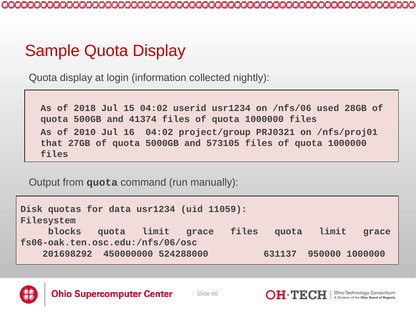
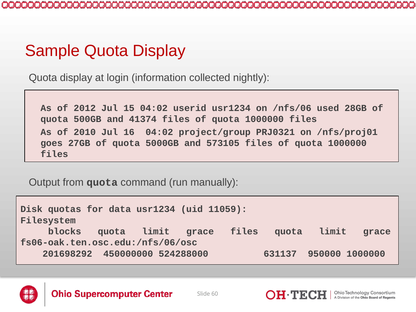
2018: 2018 -> 2012 (85, 108)
that: that -> goes (52, 143)
